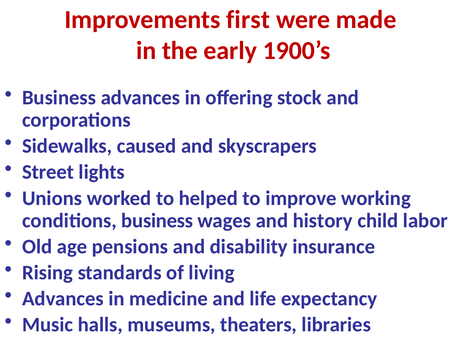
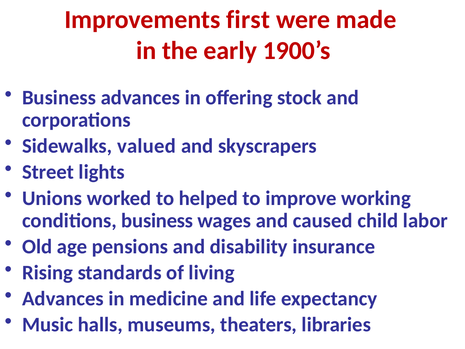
caused: caused -> valued (146, 146)
history: history -> caused (323, 220)
